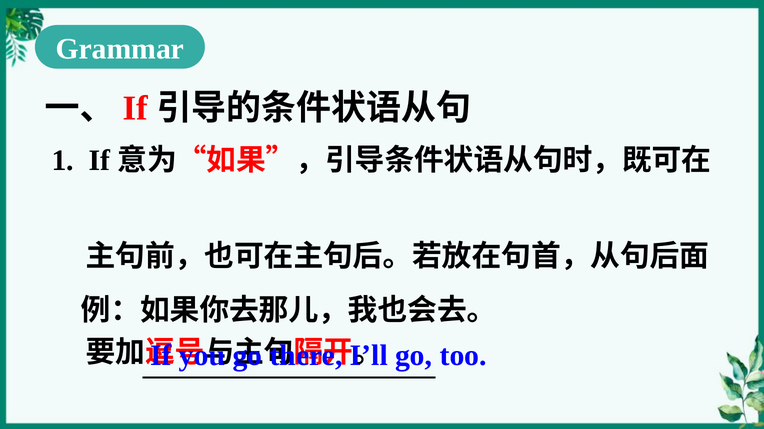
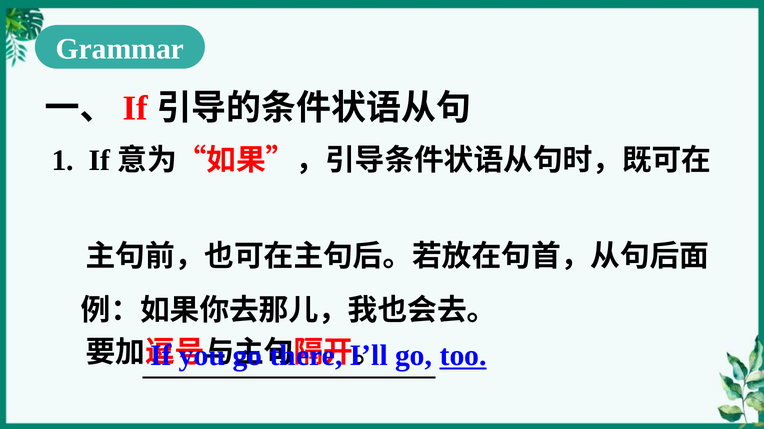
too underline: none -> present (463, 356)
